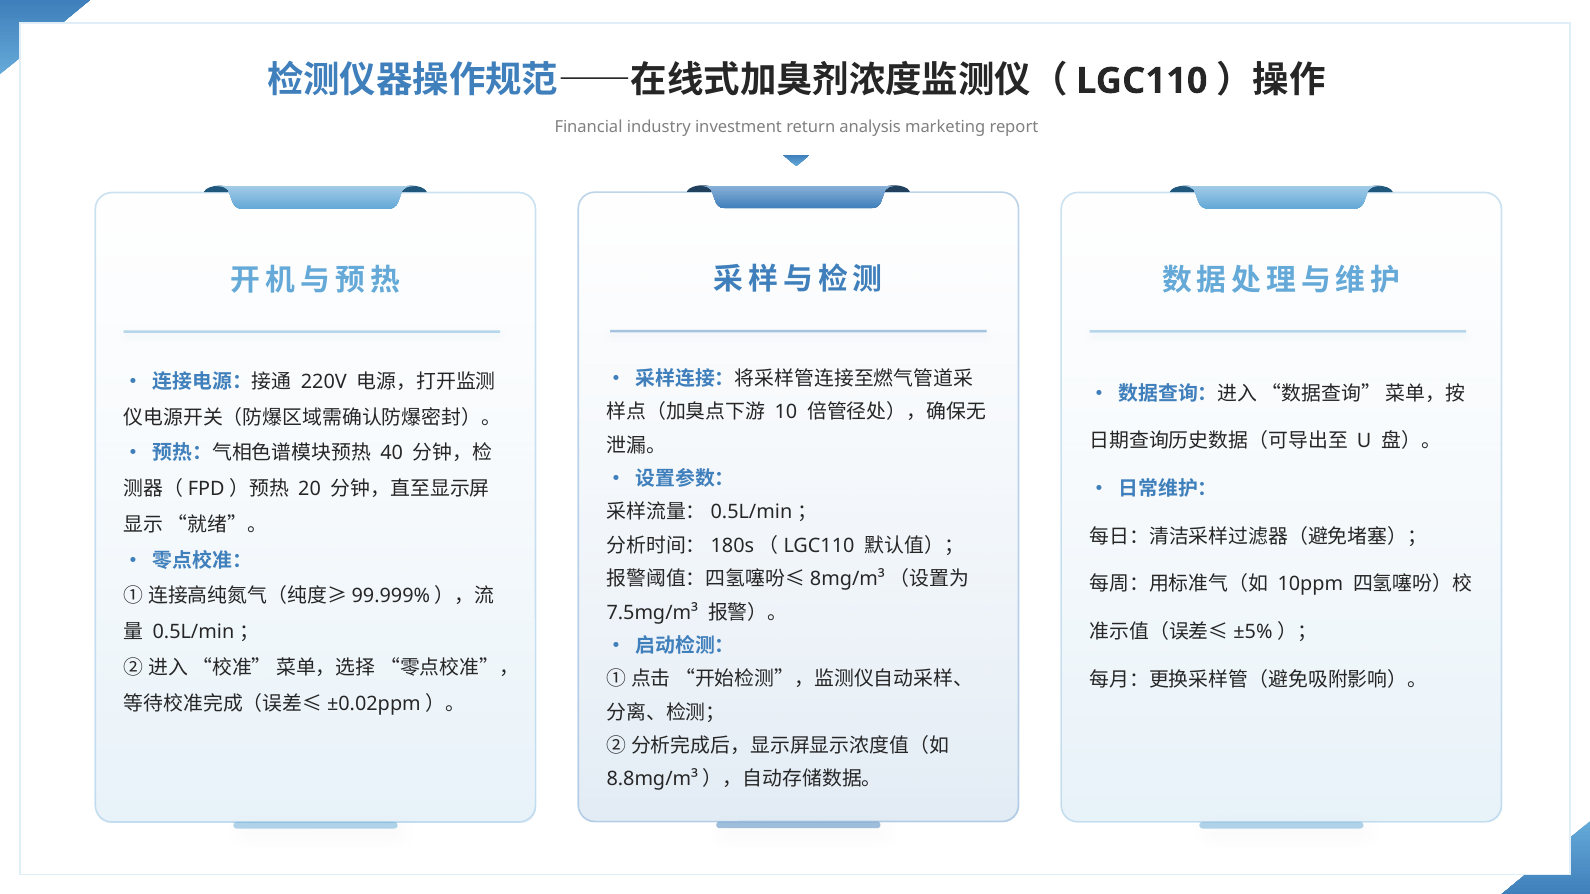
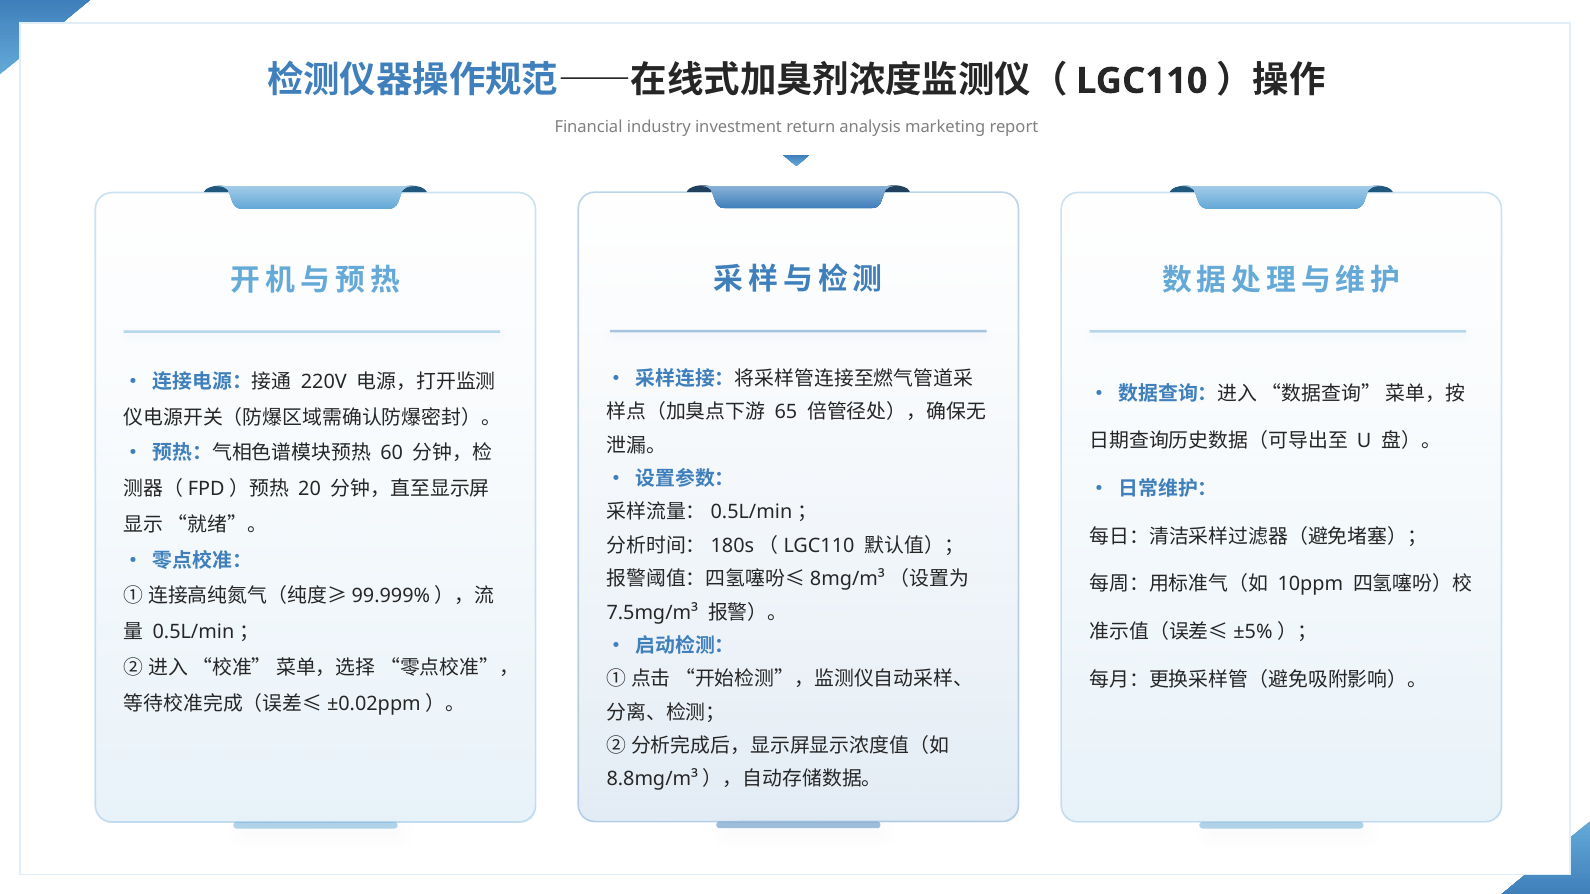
10: 10 -> 65 (786, 413)
40: 40 -> 60 (392, 453)
